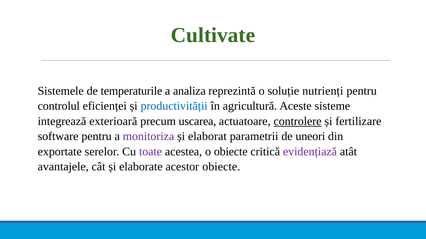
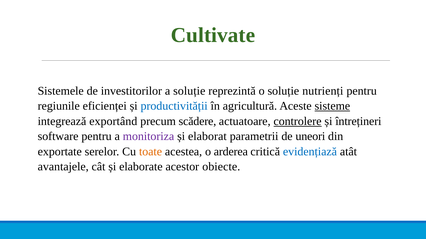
temperaturile: temperaturile -> investitorilor (131, 91)
a analiza: analiza -> soluție (189, 91)
controlul: controlul -> regiunile (59, 106)
sisteme underline: none -> present (332, 106)
exterioară: exterioară -> exportând (113, 121)
uscarea: uscarea -> scădere (197, 121)
fertilizare: fertilizare -> întrețineri (358, 121)
toate colour: purple -> orange (151, 152)
o obiecte: obiecte -> arderea (231, 152)
evidențiază colour: purple -> blue (310, 152)
